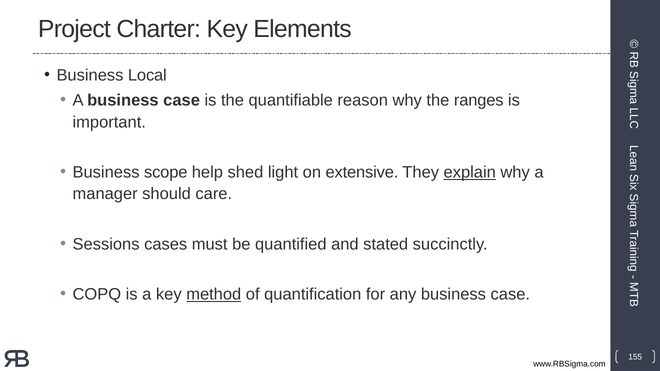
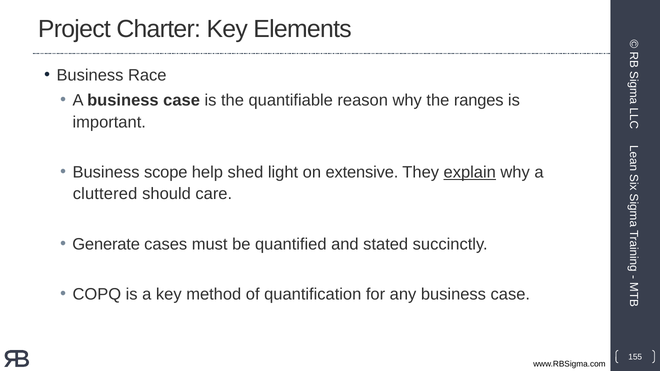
Local: Local -> Race (147, 75)
manager: manager -> cluttered (105, 194)
Sessions: Sessions -> Generate (106, 244)
method underline: present -> none (214, 294)
